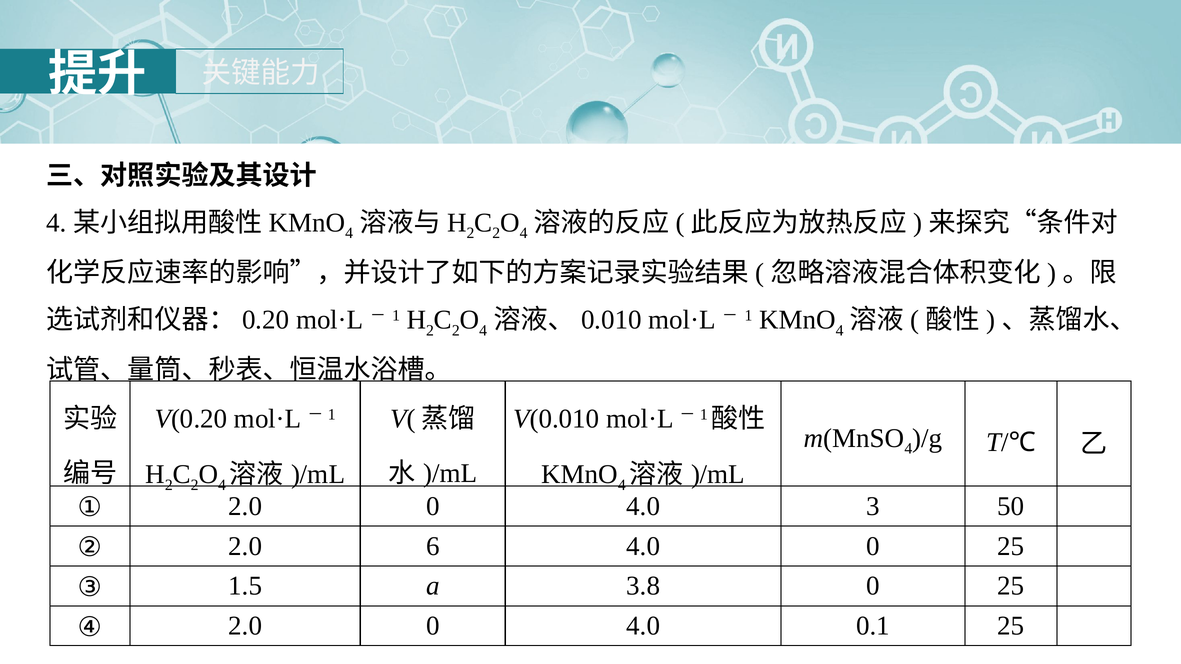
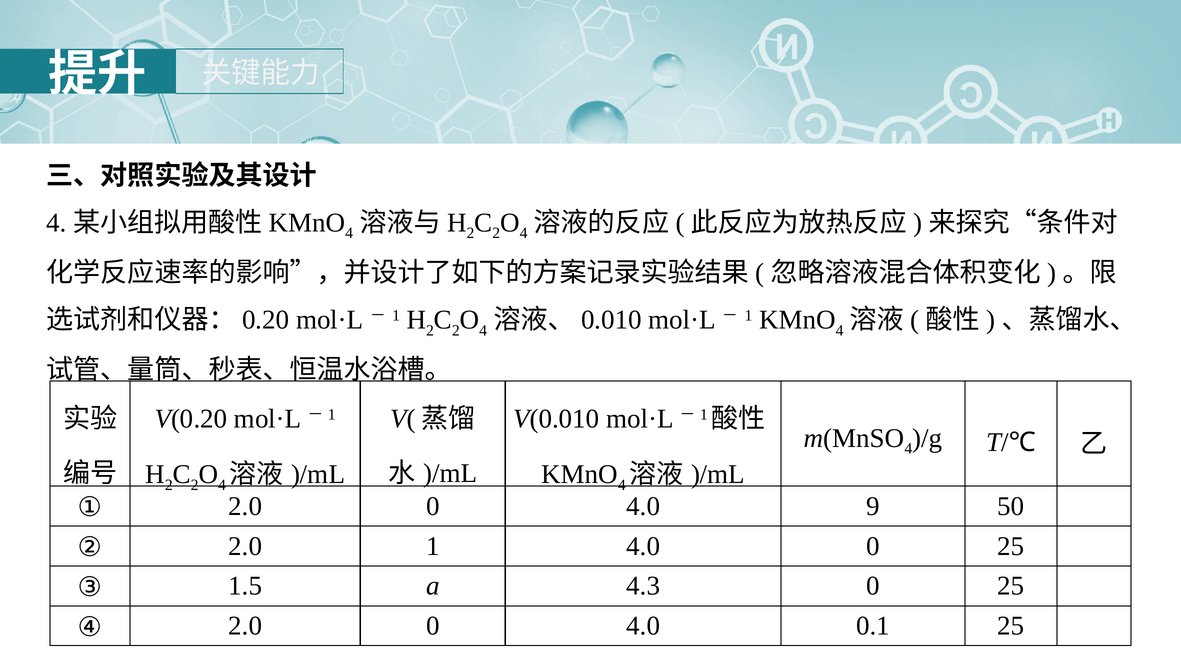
3: 3 -> 9 (873, 506)
2.0 6: 6 -> 1 (433, 546)
3.8: 3.8 -> 4.3 (643, 586)
